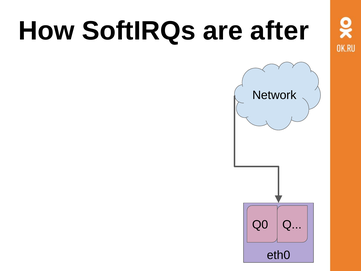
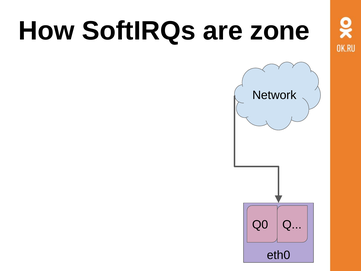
after: after -> zone (280, 31)
